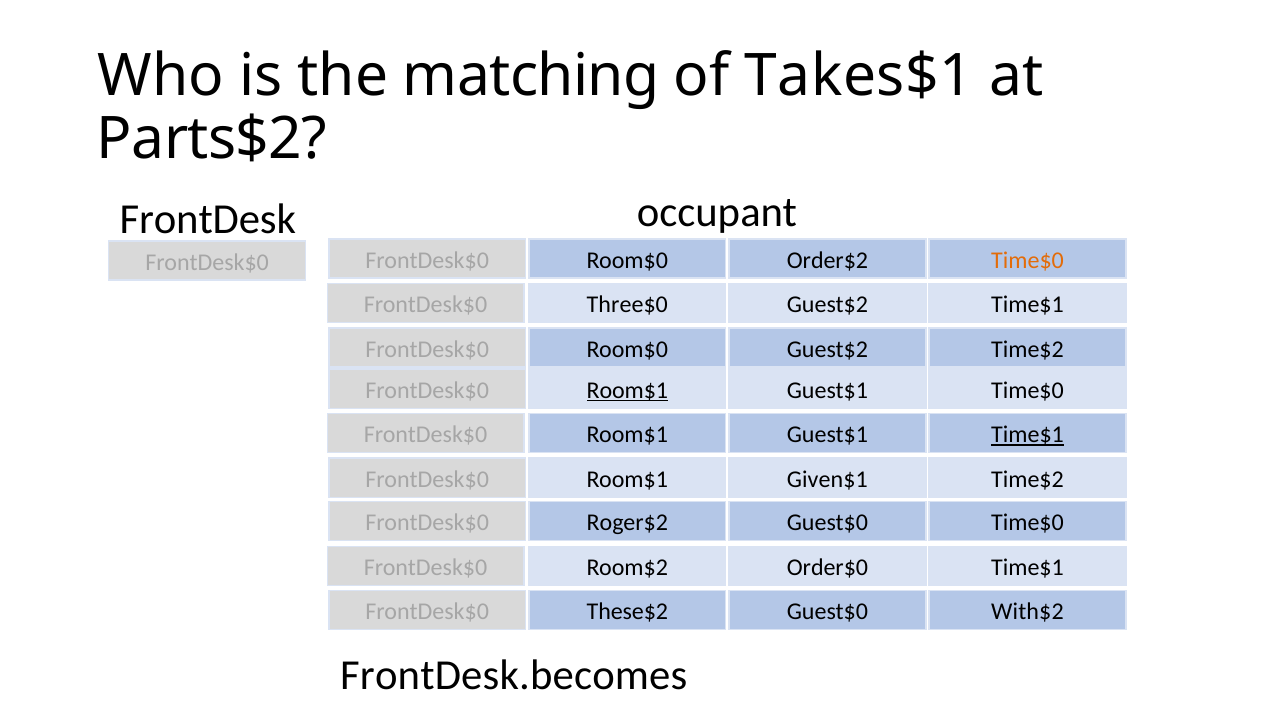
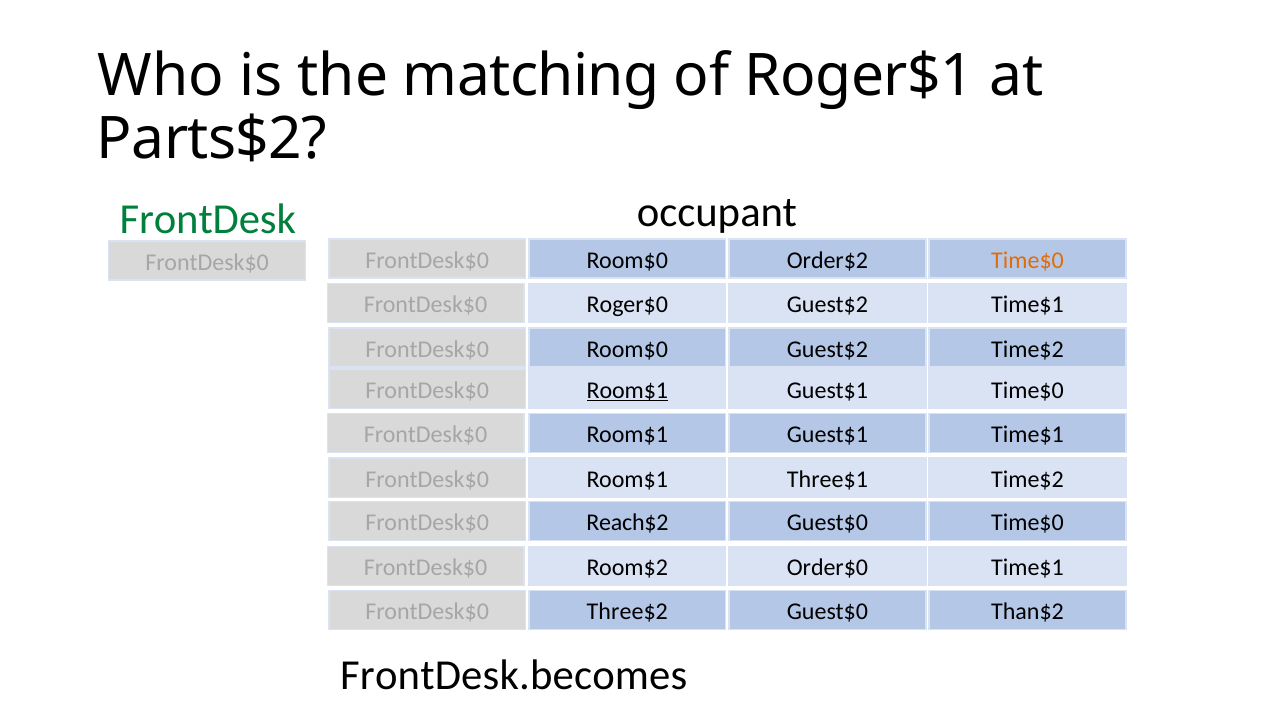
Takes$1: Takes$1 -> Roger$1 (859, 76)
FrontDesk colour: black -> green (208, 219)
Three$0: Three$0 -> Roger$0 (627, 305)
Time$1 underline: present -> none (1028, 435)
Given$1: Given$1 -> Three$1 (827, 479)
Roger$2: Roger$2 -> Reach$2 (627, 523)
These$2: These$2 -> Three$2 (627, 612)
With$2: With$2 -> Than$2 (1028, 612)
